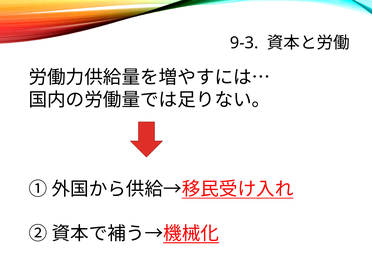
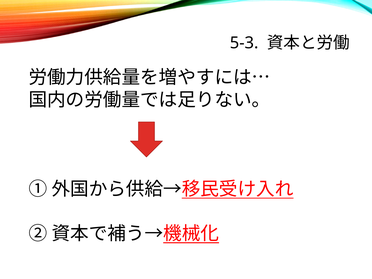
9-3: 9-3 -> 5-3 (244, 43)
